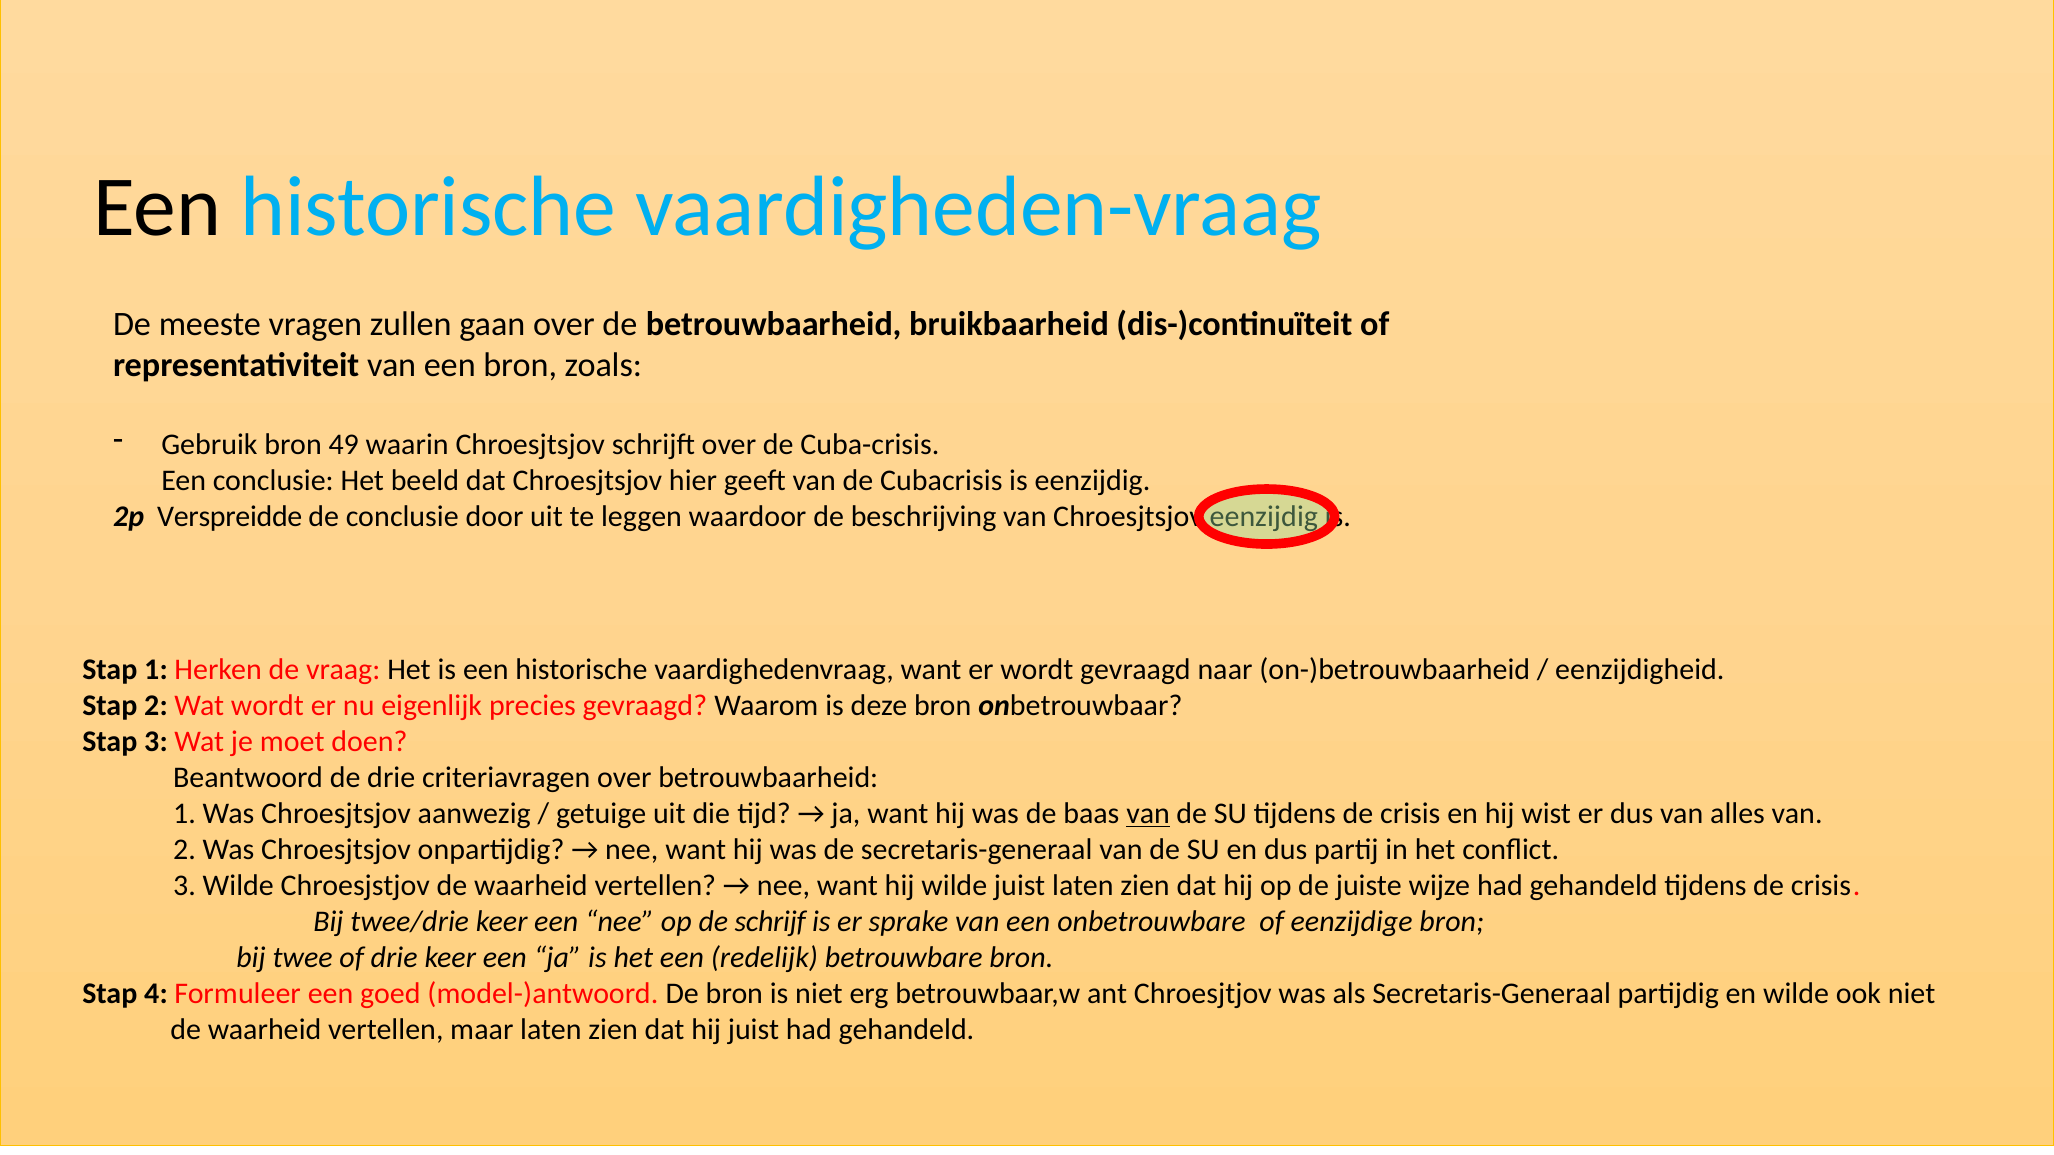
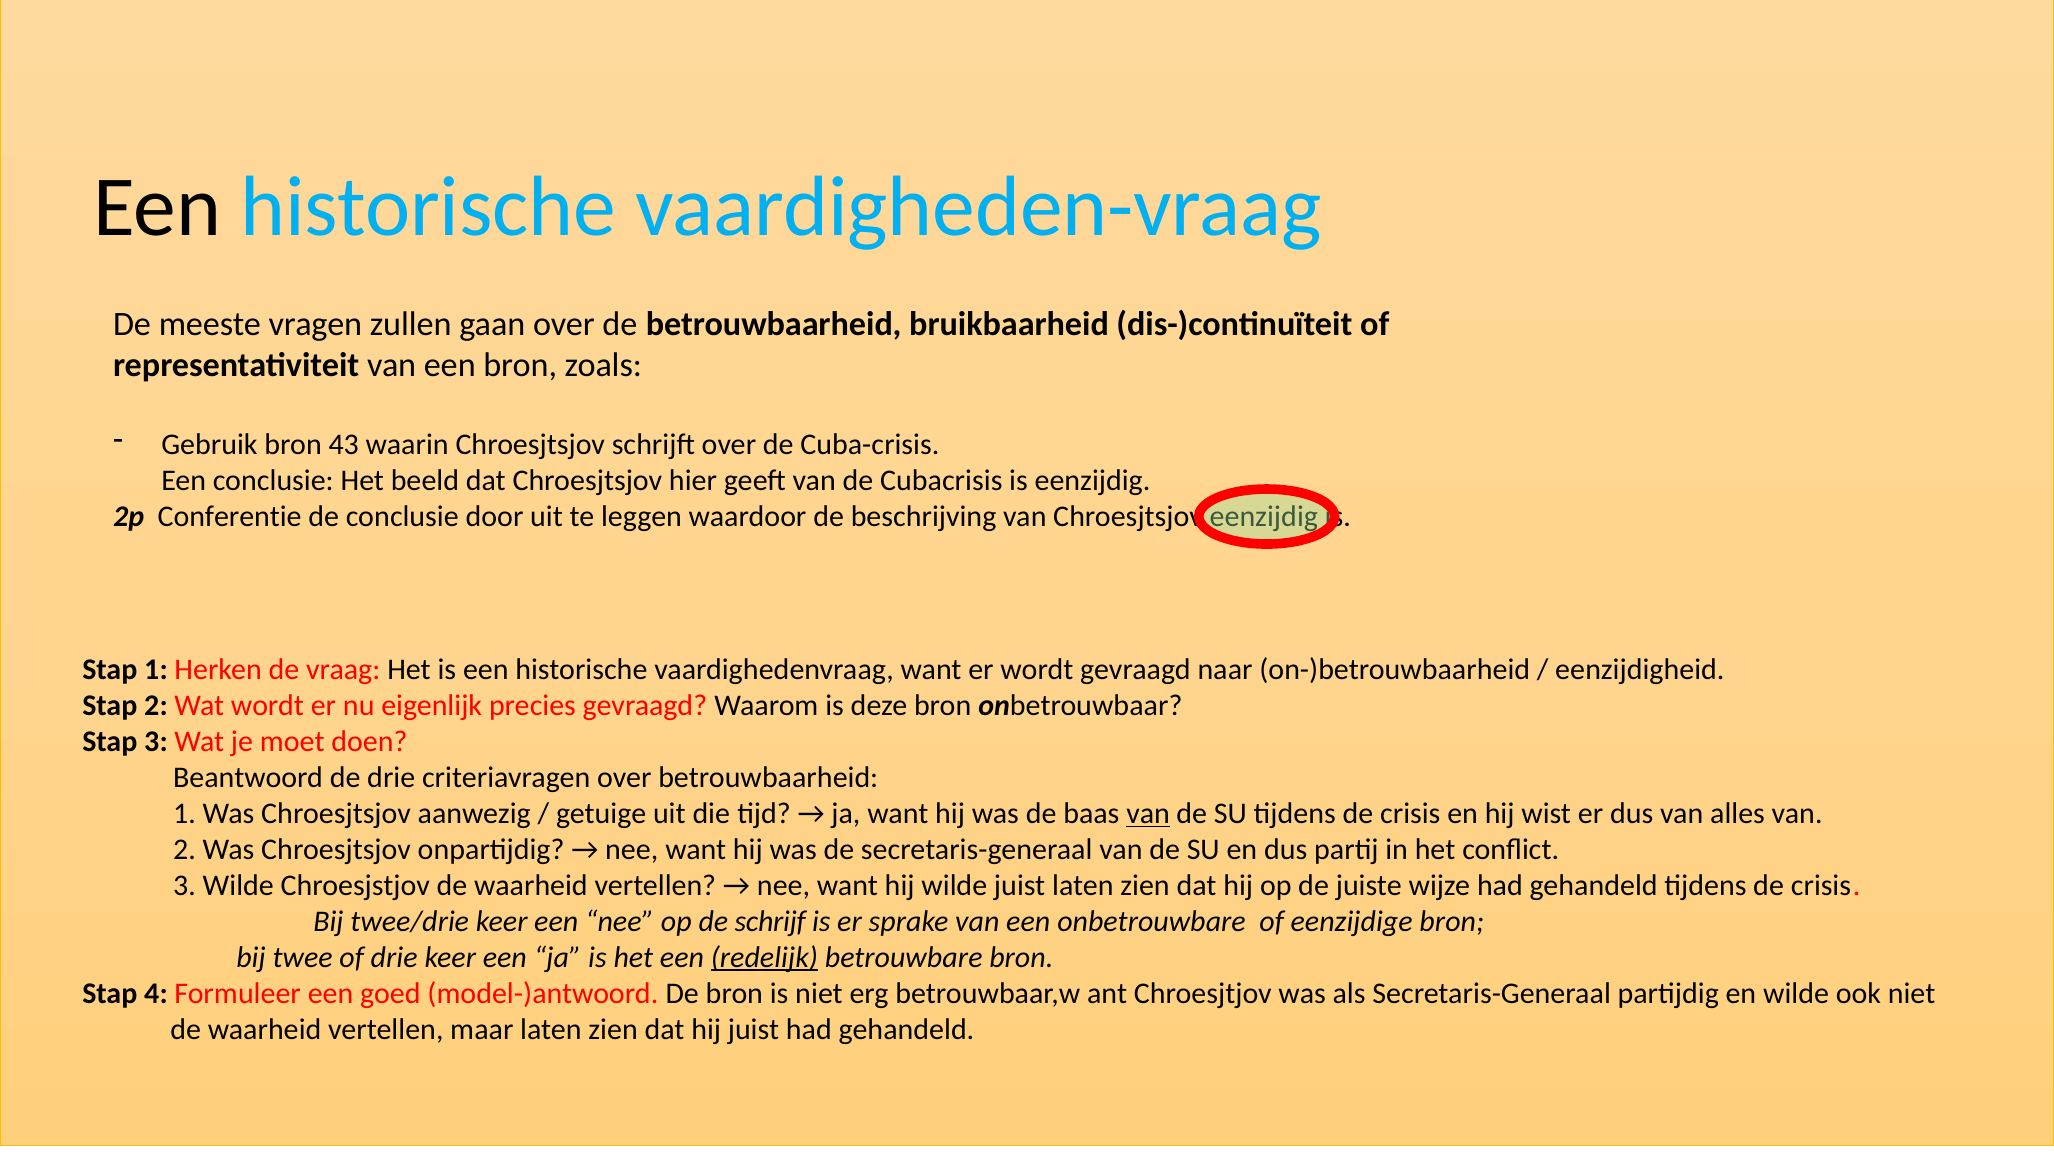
49: 49 -> 43 (344, 445)
Verspreidde: Verspreidde -> Conferentie (230, 517)
redelijk underline: none -> present (764, 958)
